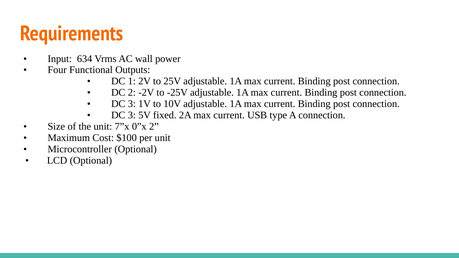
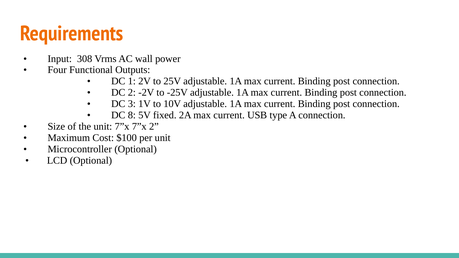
634: 634 -> 308 (85, 59)
3: 3 -> 8 (132, 115)
7”x 0”x: 0”x -> 7”x (139, 127)
